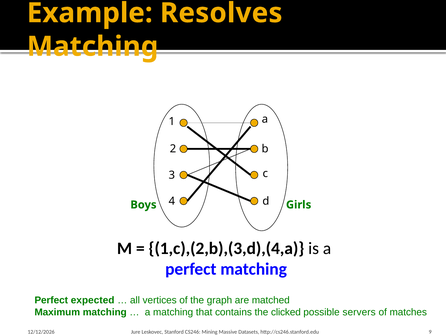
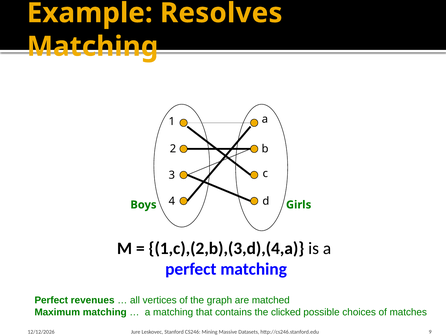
expected: expected -> revenues (93, 300)
servers: servers -> choices (359, 312)
